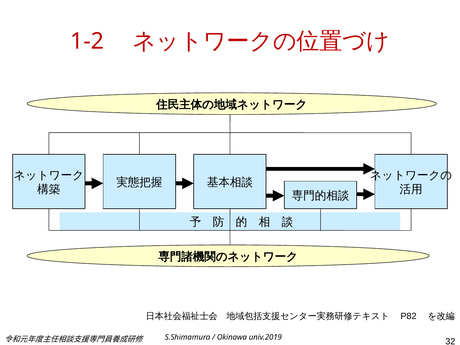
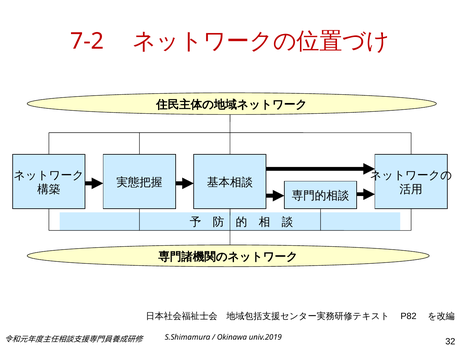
1-2: 1-2 -> 7-2 (87, 41)
